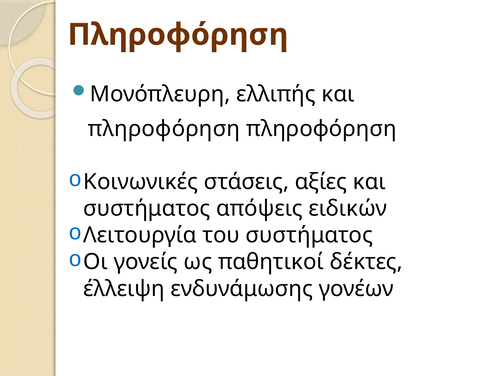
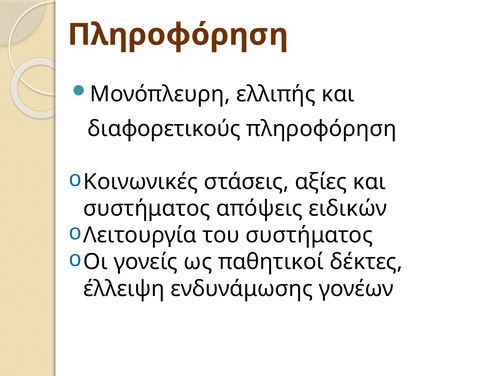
πληροφόρηση: πληροφόρηση -> διαφορετικούς (164, 129)
